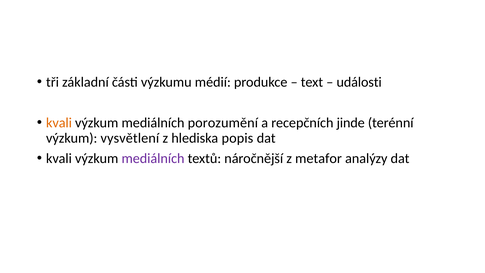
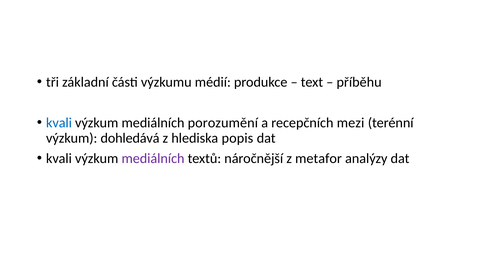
události: události -> příběhu (359, 82)
kvali colour: orange -> blue (59, 123)
jinde: jinde -> mezi (351, 123)
vysvětlení: vysvětlení -> dohledává (130, 138)
